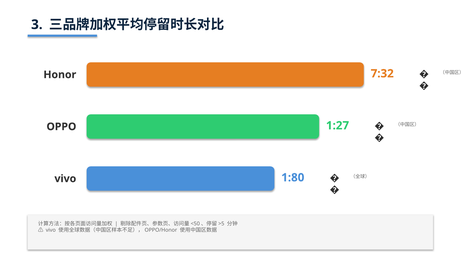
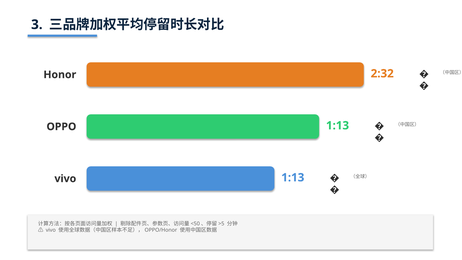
7:32: 7:32 -> 2:32 (382, 74)
OPPO 1:27: 1:27 -> 1:13 (338, 126)
vivo 1:80: 1:80 -> 1:13 (293, 177)
